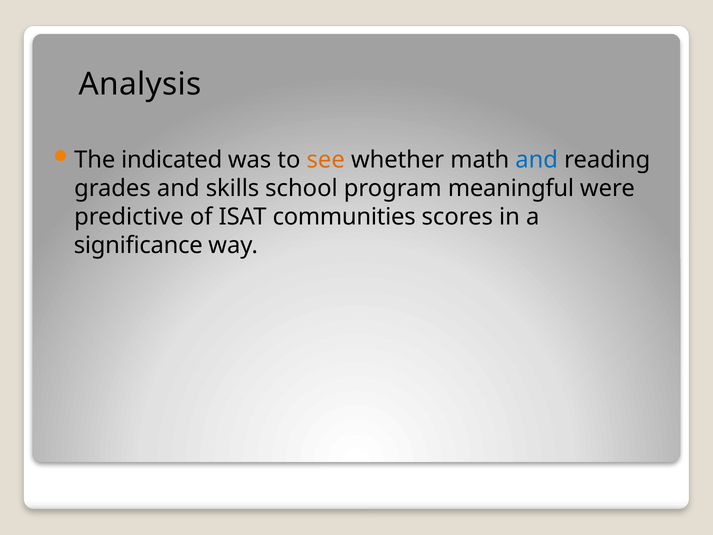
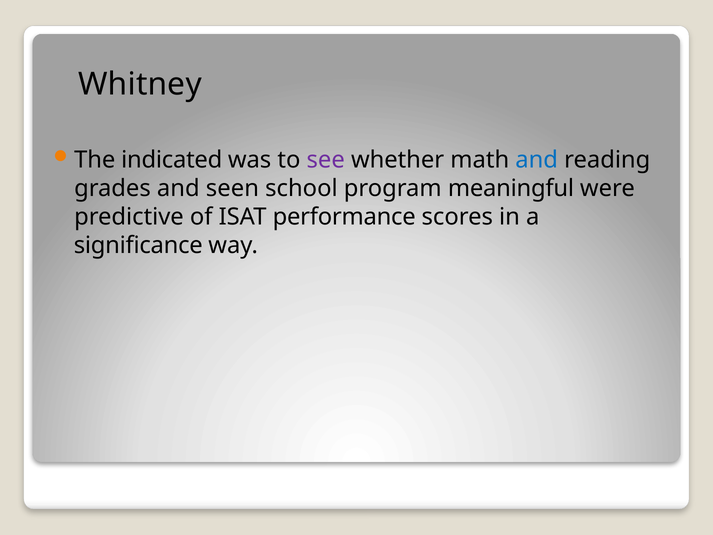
Analysis: Analysis -> Whitney (140, 84)
see colour: orange -> purple (326, 160)
skills: skills -> seen (232, 188)
communities: communities -> performance (344, 217)
